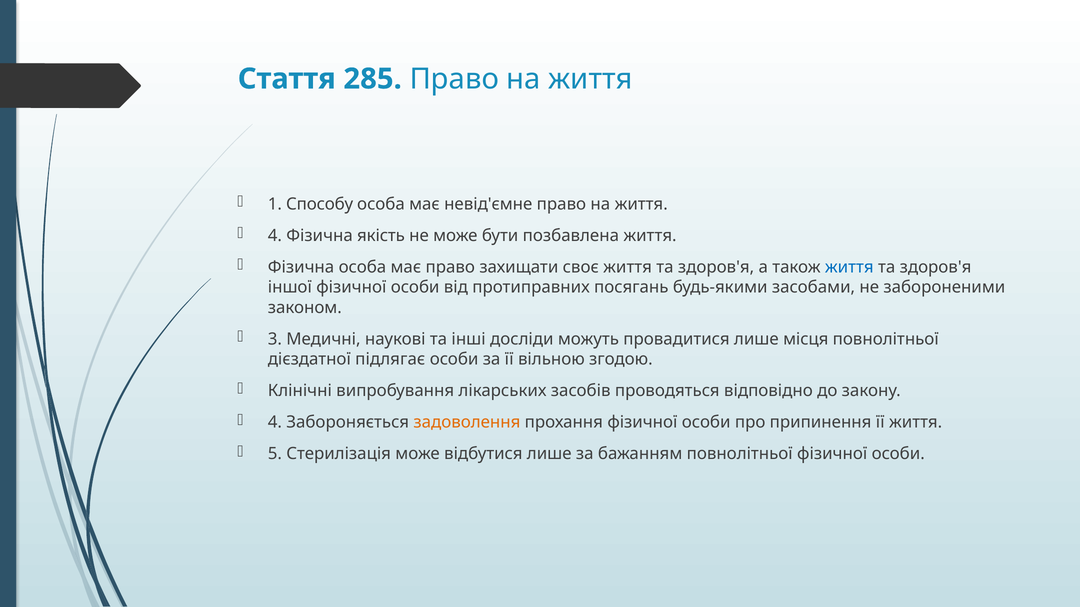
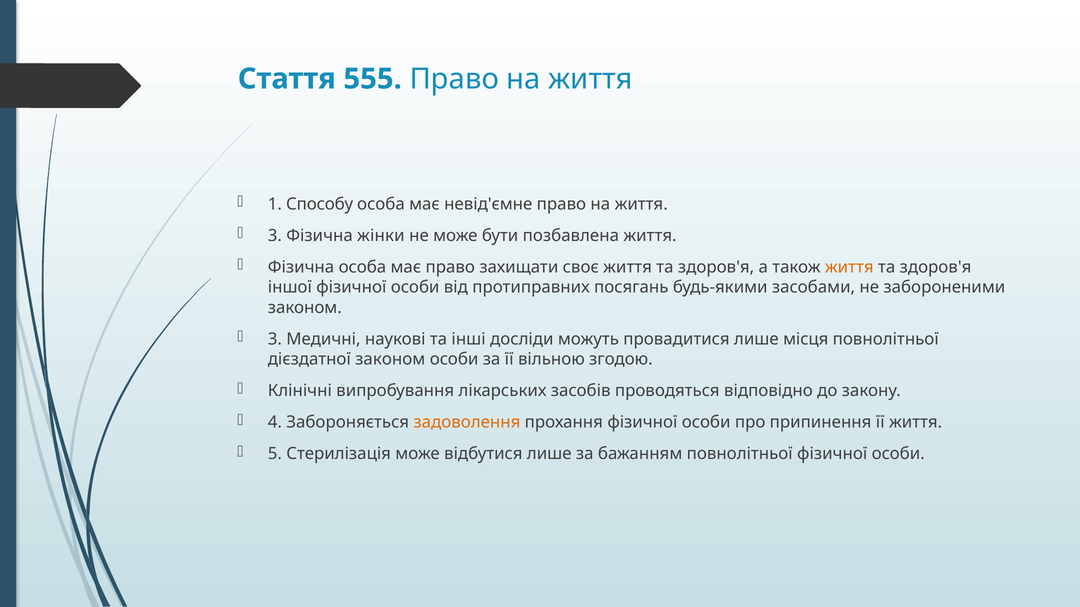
285: 285 -> 555 (373, 79)
4: 4 -> 3 (275, 236)
якість: якість -> жінки (381, 236)
життя colour: blue -> orange (849, 267)
дієздатної підлягає: підлягає -> законом (390, 360)
